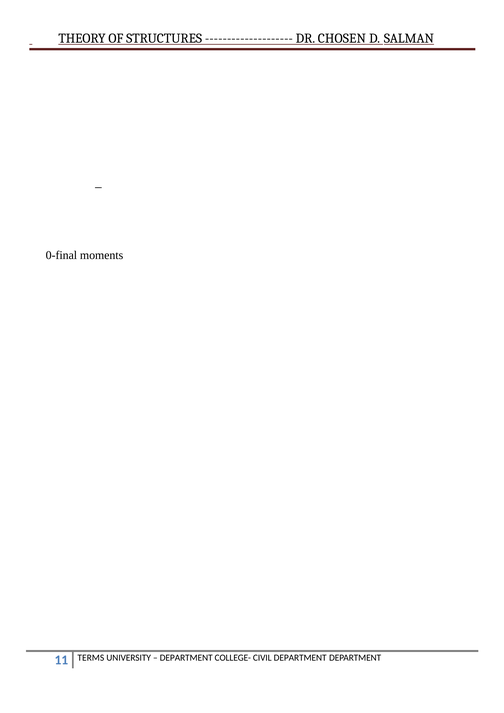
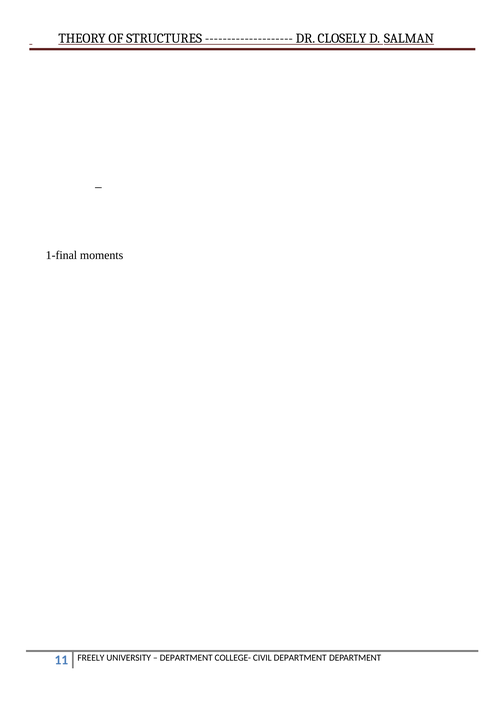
CHOSEN: CHOSEN -> CLOSELY (342, 38)
0-final: 0-final -> 1-final (61, 255)
TERMS: TERMS -> FREELY (91, 658)
